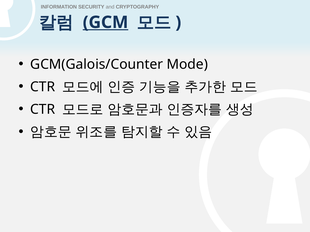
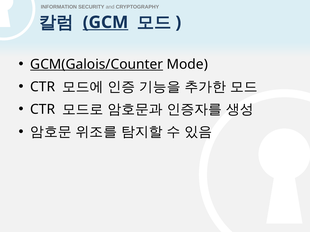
GCM(Galois/Counter underline: none -> present (97, 64)
